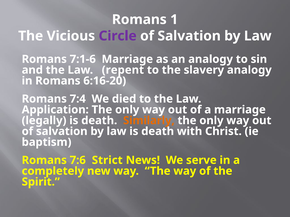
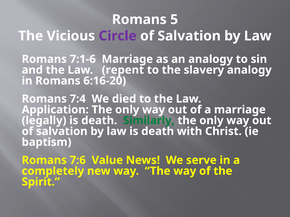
1: 1 -> 5 (174, 20)
Similarly colour: orange -> green (149, 121)
Strict: Strict -> Value (107, 161)
